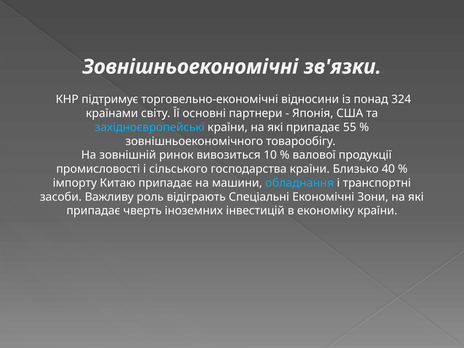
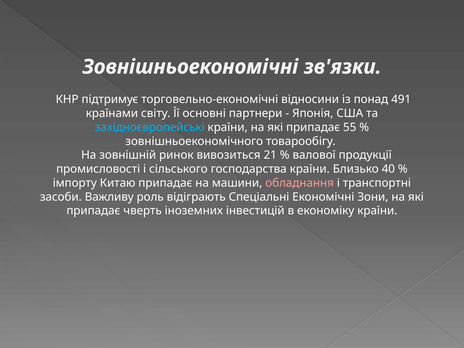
324: 324 -> 491 (401, 99)
10: 10 -> 21 (270, 155)
обладнання colour: light blue -> pink (300, 183)
